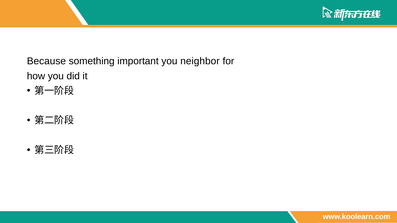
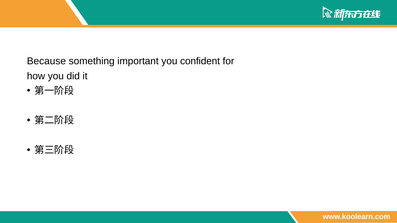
neighbor: neighbor -> confident (200, 61)
